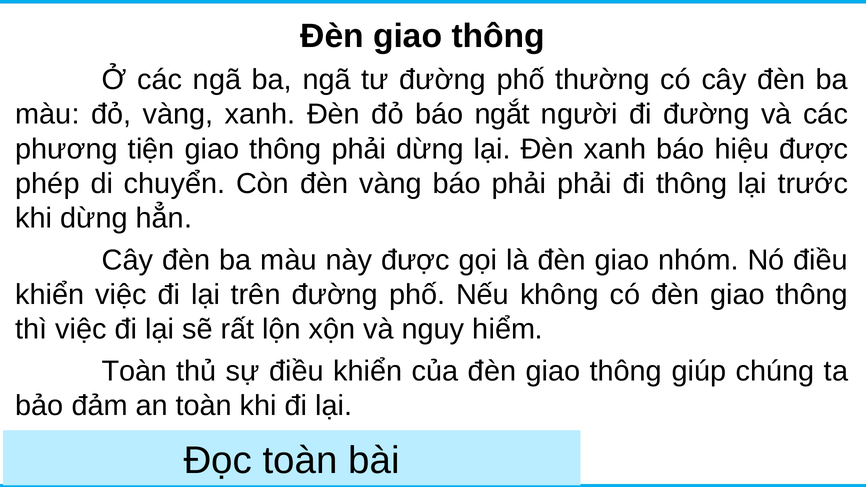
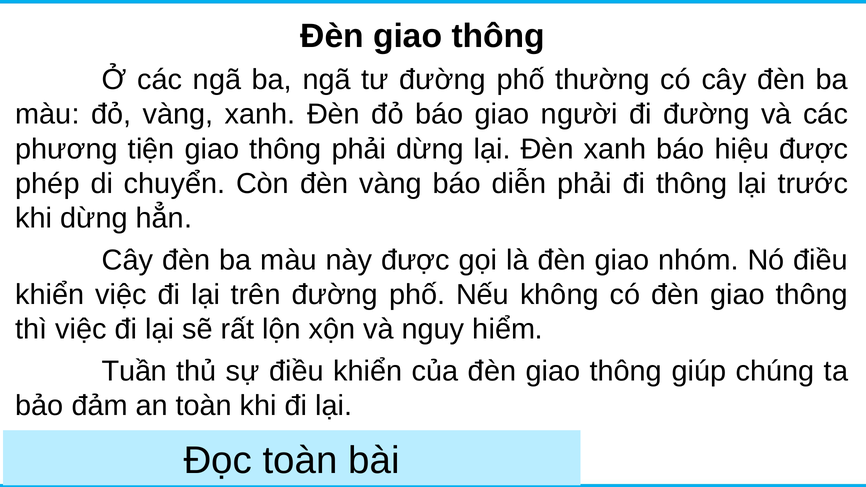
báo ngắt: ngắt -> giao (502, 114)
báo phải: phải -> diễn (519, 184)
Toàn: Toàn -> Tuần (134, 371)
